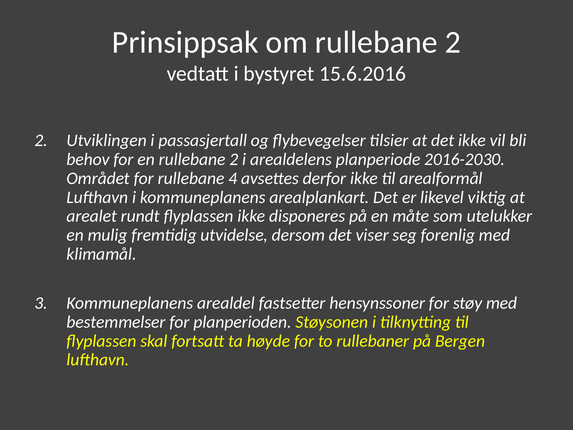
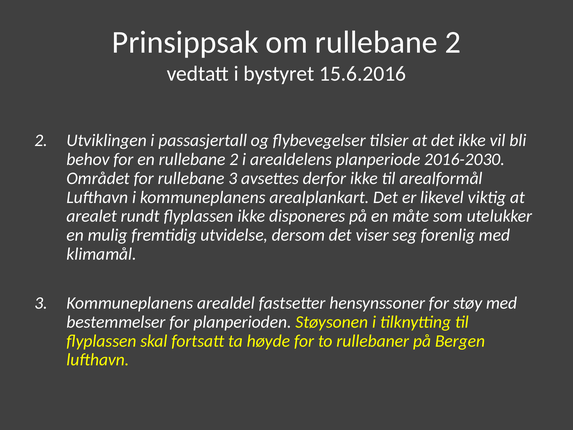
rullebane 4: 4 -> 3 (233, 178)
